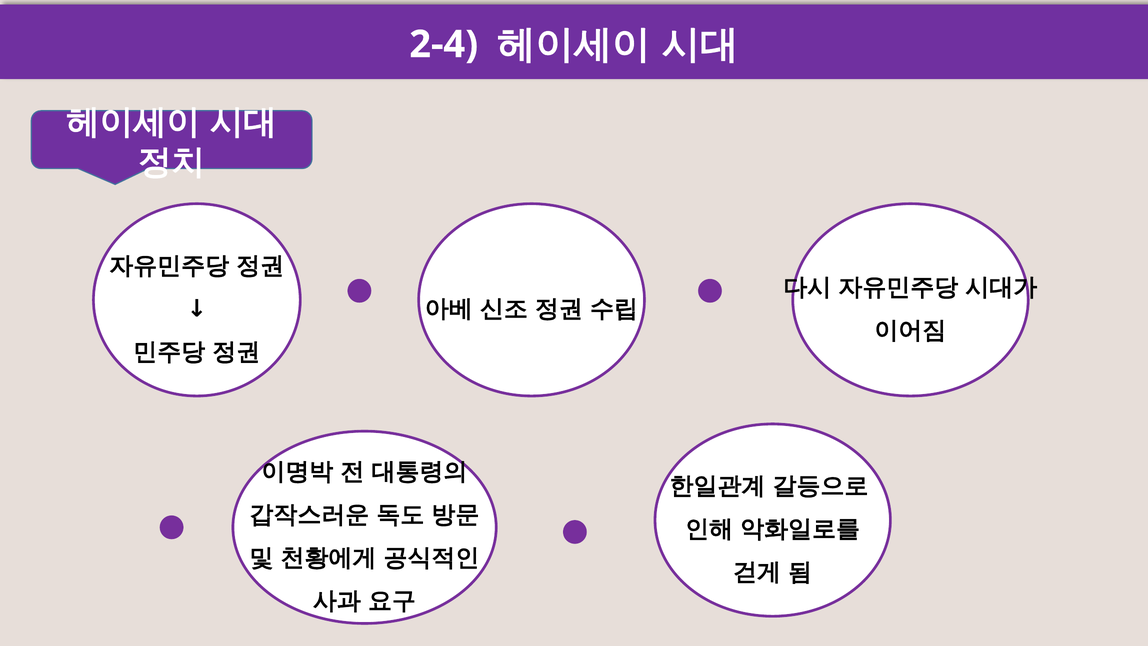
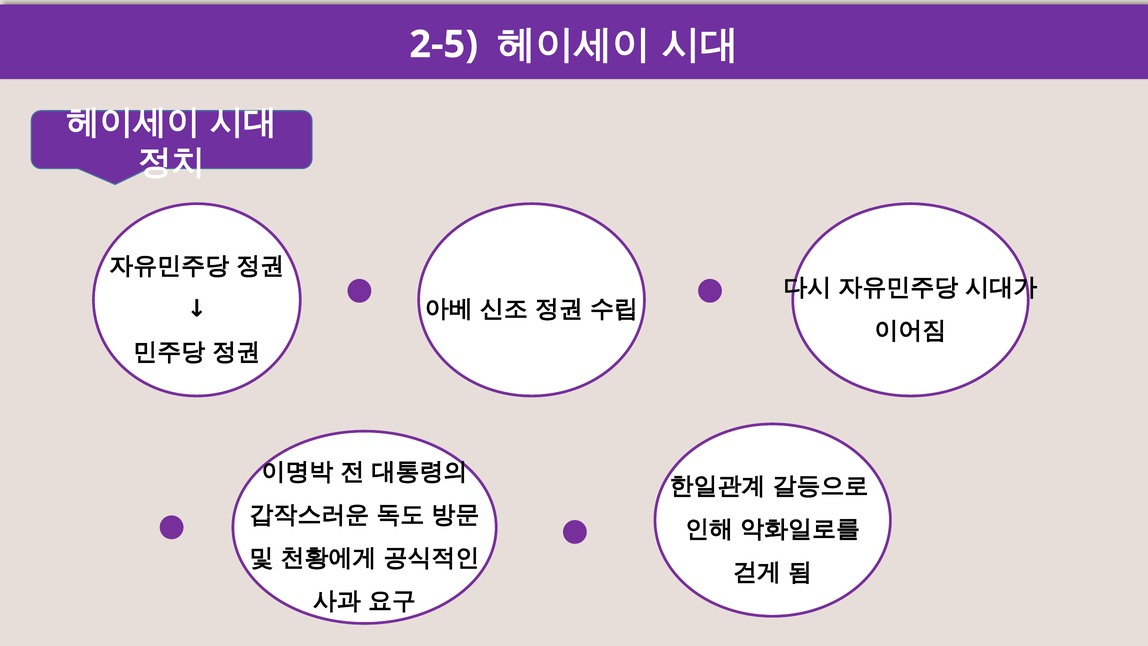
2-4: 2-4 -> 2-5 (444, 44)
